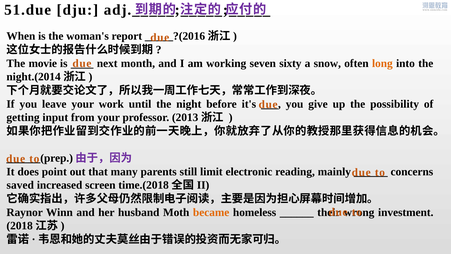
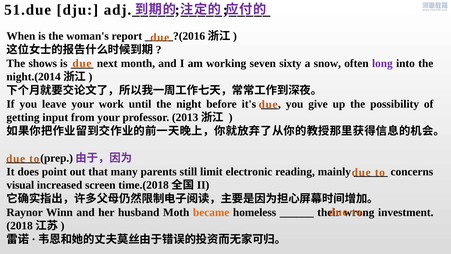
movie: movie -> shows (43, 63)
long colour: orange -> purple (382, 63)
saved: saved -> visual (20, 185)
